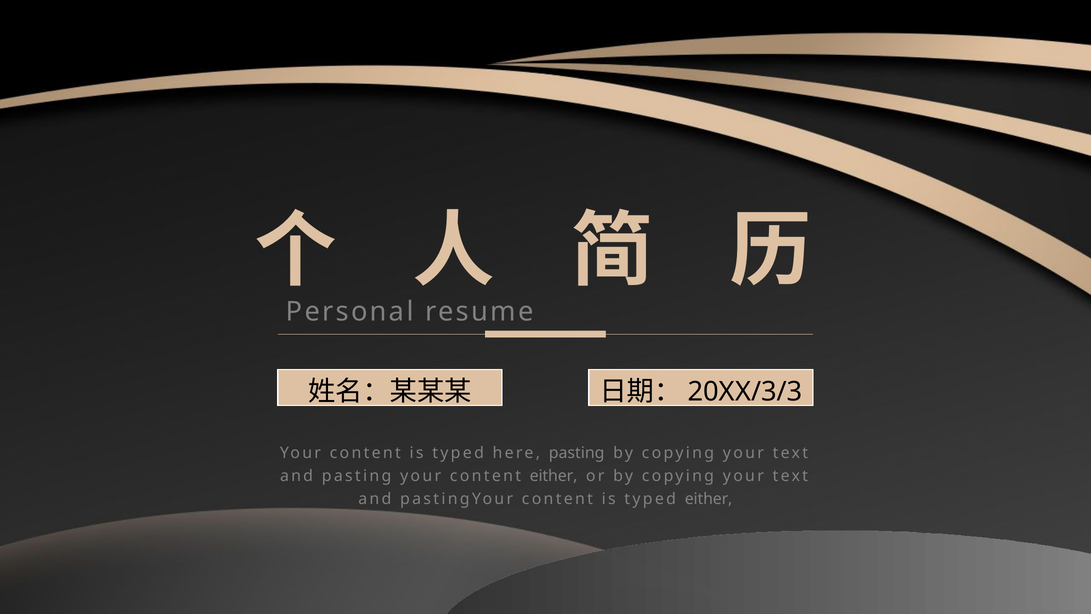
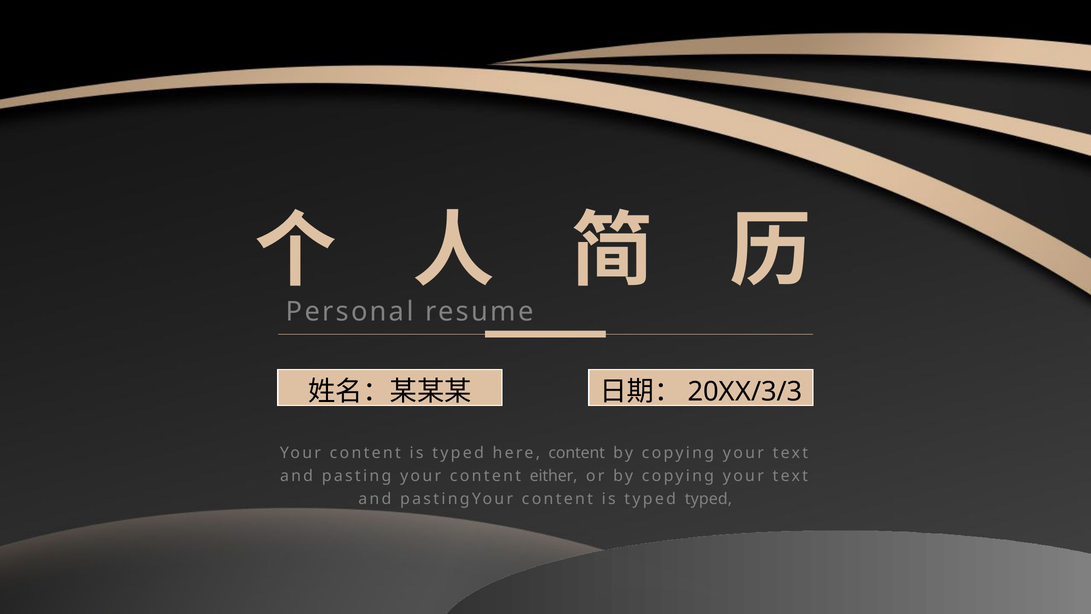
here pasting: pasting -> content (577, 453)
typed either: either -> typed (708, 499)
